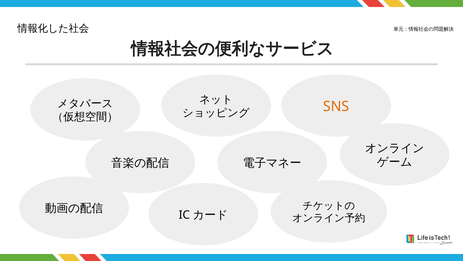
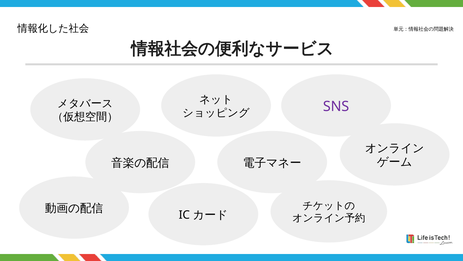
SNS colour: orange -> purple (336, 106)
